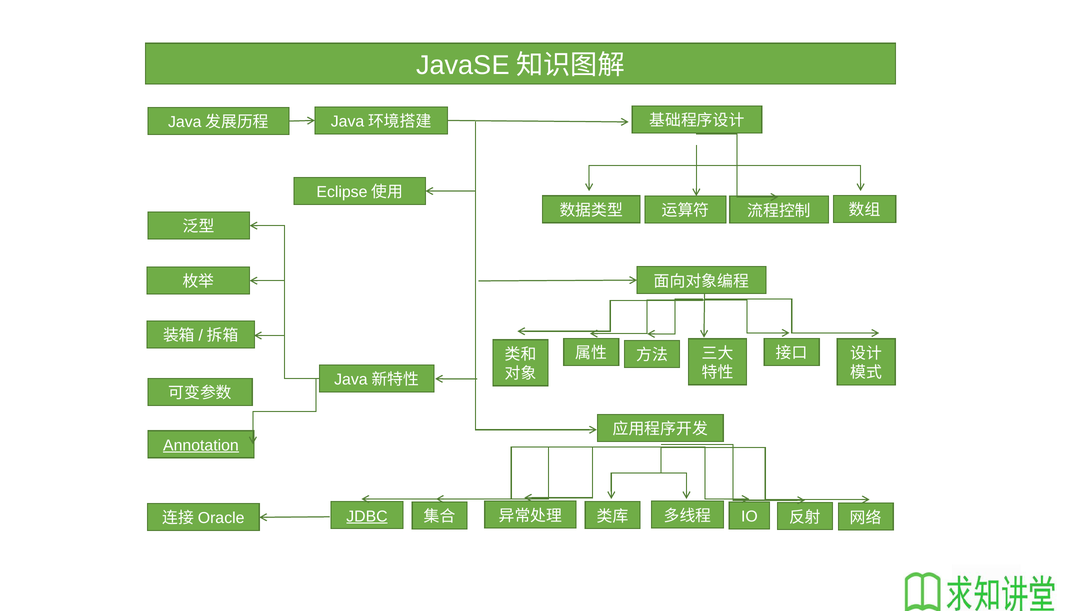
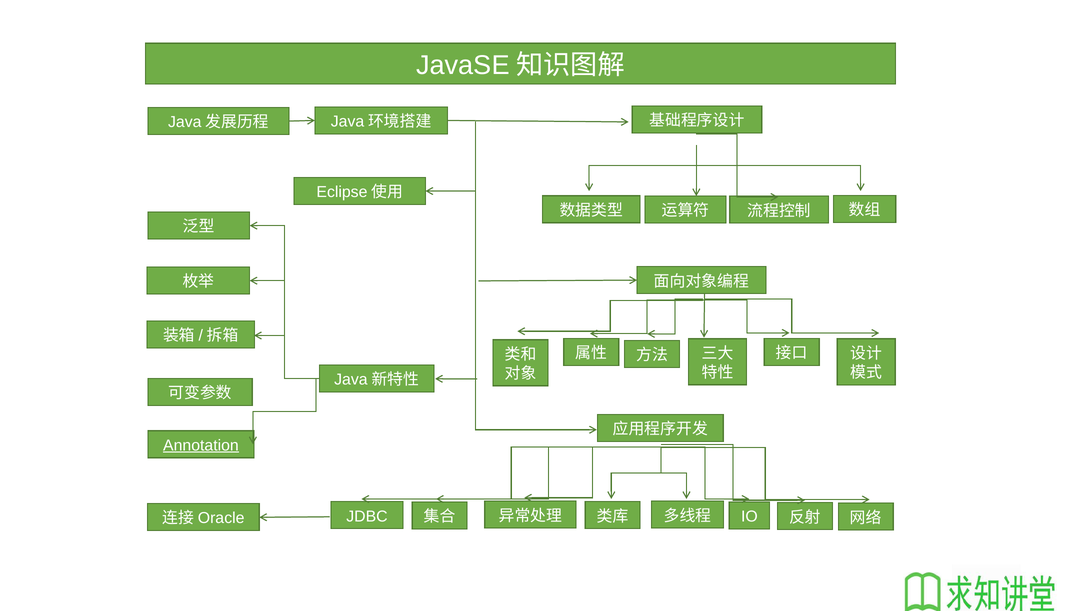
JDBC underline: present -> none (367, 516)
